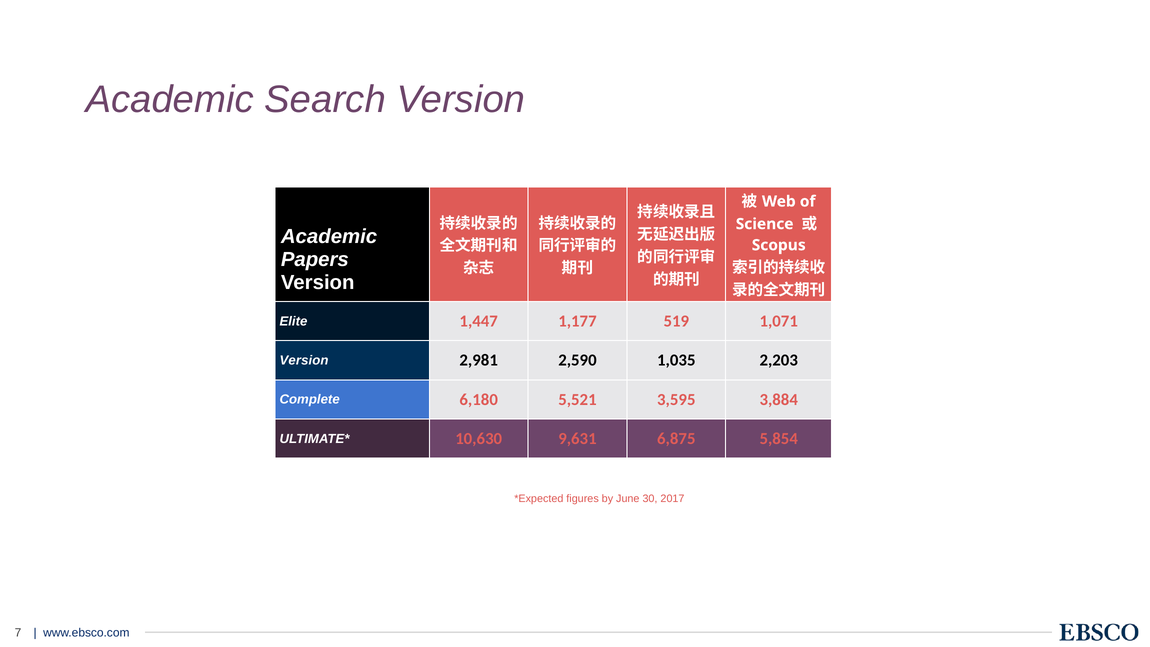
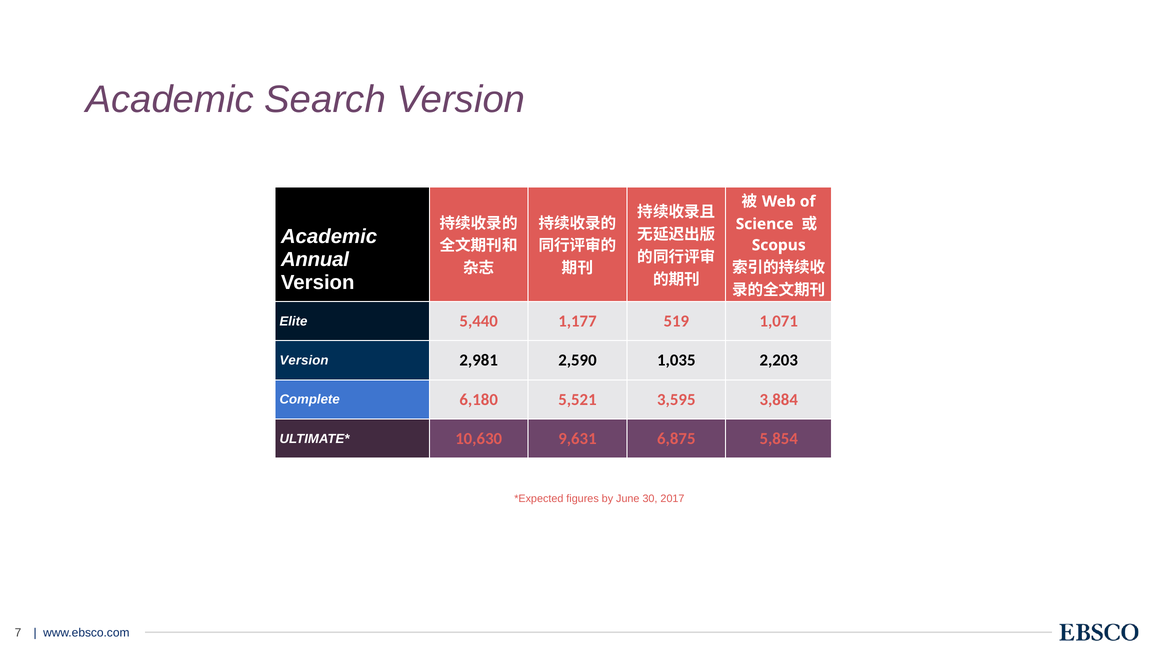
Papers: Papers -> Annual (315, 259)
1,447: 1,447 -> 5,440 (479, 321)
